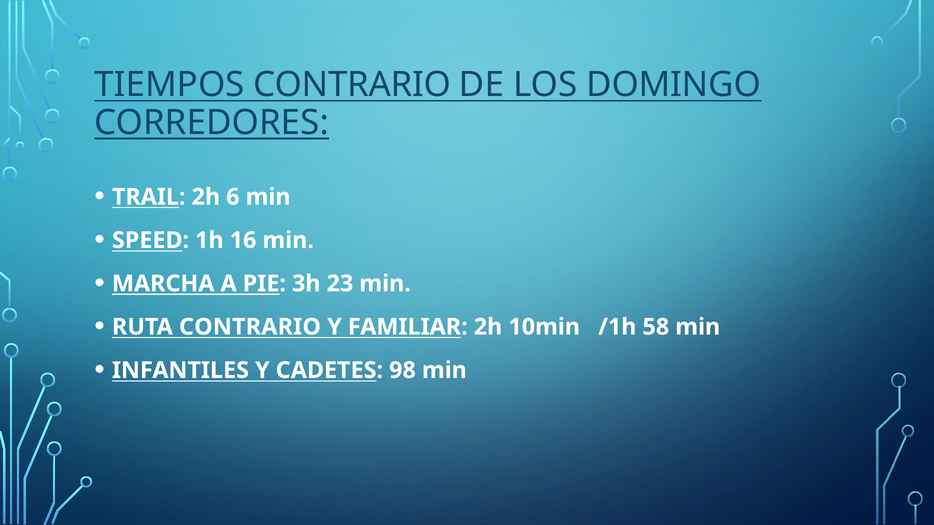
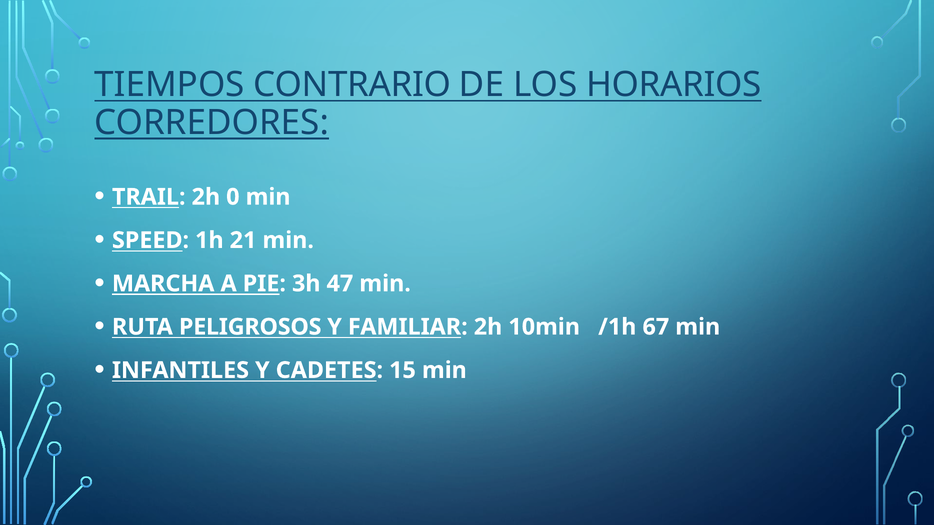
DOMINGO: DOMINGO -> HORARIOS (674, 85)
6: 6 -> 0 (233, 197)
16: 16 -> 21 (243, 240)
23: 23 -> 47 (340, 284)
RUTA CONTRARIO: CONTRARIO -> PELIGROSOS (250, 327)
58: 58 -> 67 (656, 327)
98: 98 -> 15 (402, 371)
